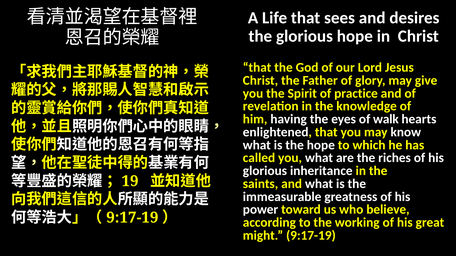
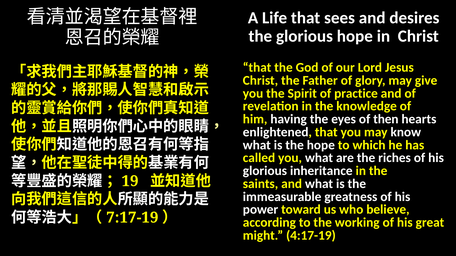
walk: walk -> then (386, 119)
9:17-19: 9:17-19 -> 7:17-19 (132, 218)
might 9:17-19: 9:17-19 -> 4:17-19 (311, 236)
